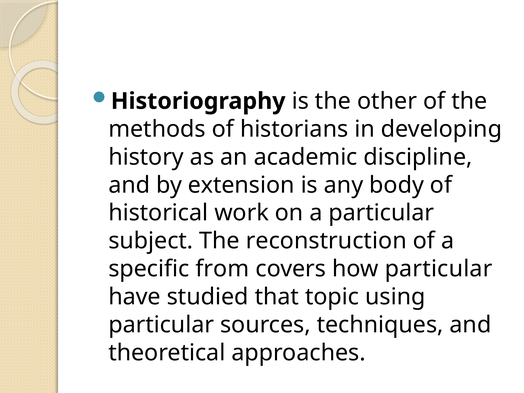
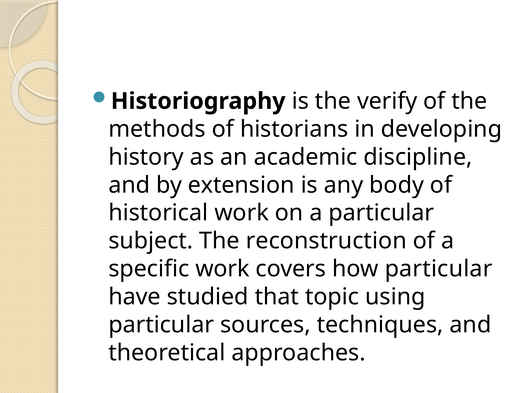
other: other -> verify (387, 101)
specific from: from -> work (222, 269)
